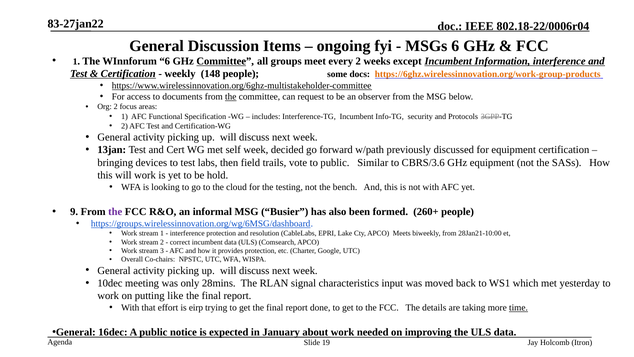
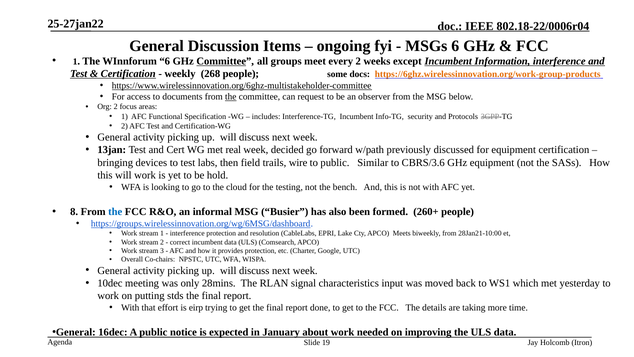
83-27jan22: 83-27jan22 -> 25-27jan22 (76, 24)
148: 148 -> 268 (210, 74)
self: self -> real (233, 150)
vote: vote -> wire (298, 162)
9: 9 -> 8 (74, 212)
the colour: purple -> blue (115, 212)
like: like -> stds (175, 296)
time underline: present -> none (518, 307)
